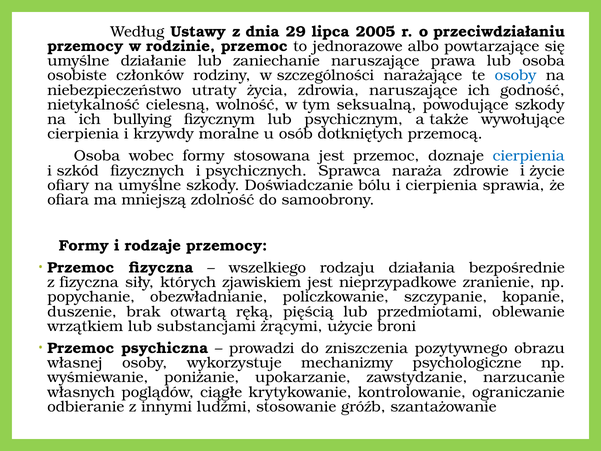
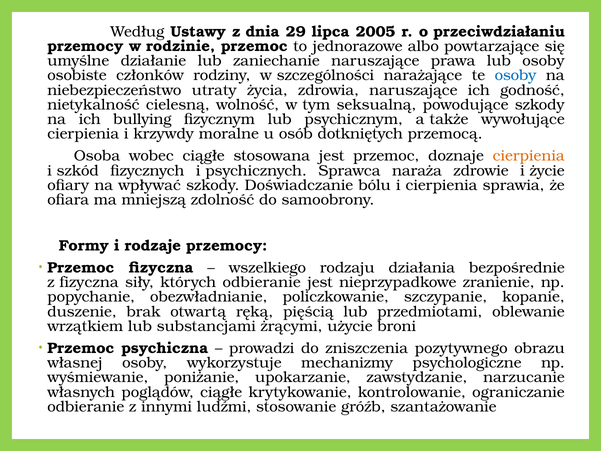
lub osoba: osoba -> osoby (543, 61)
wobec formy: formy -> ciągłe (204, 156)
cierpienia colour: blue -> orange (529, 156)
na umyślne: umyślne -> wpływać (150, 185)
których zjawiskiem: zjawiskiem -> odbieranie (262, 282)
